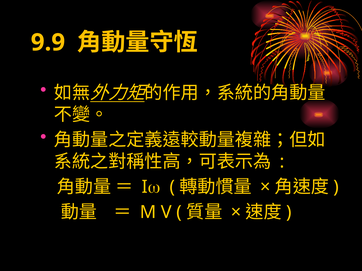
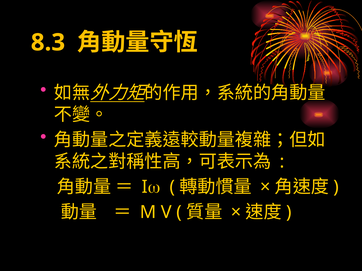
9.9: 9.9 -> 8.3 (48, 43)
